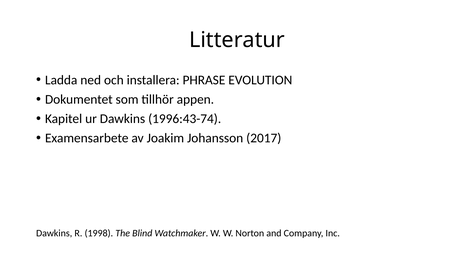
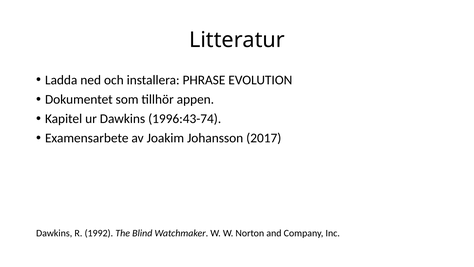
1998: 1998 -> 1992 (99, 233)
